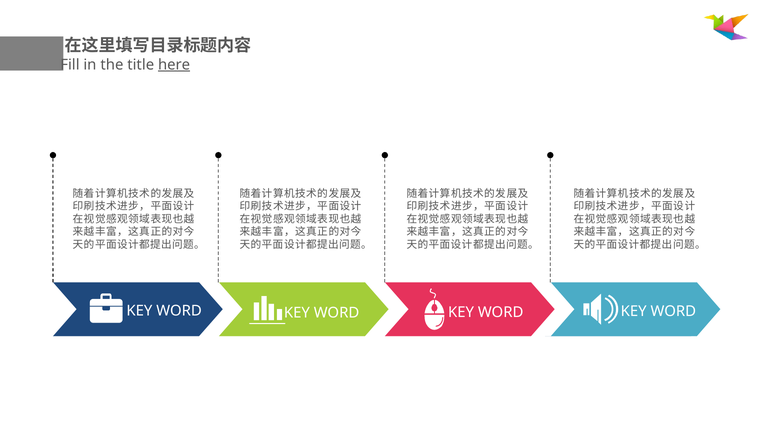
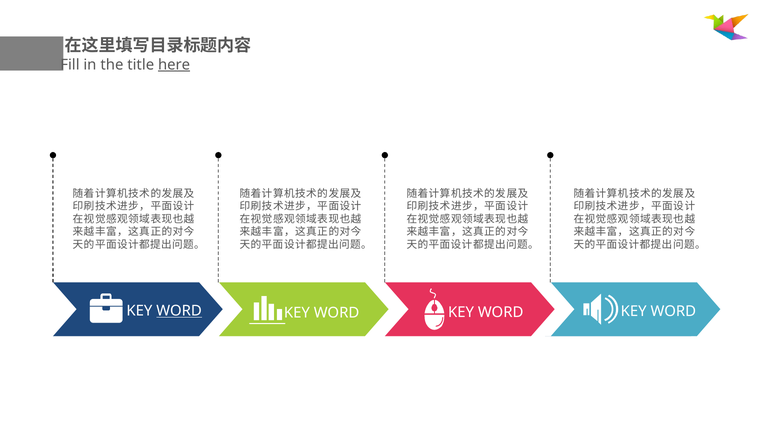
WORD underline: none -> present (179, 311)
